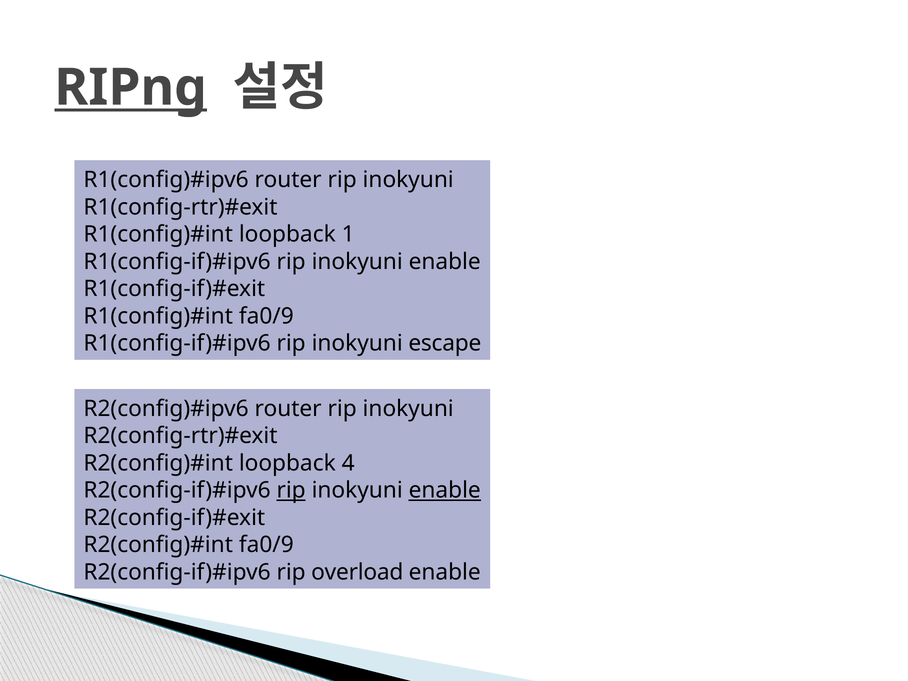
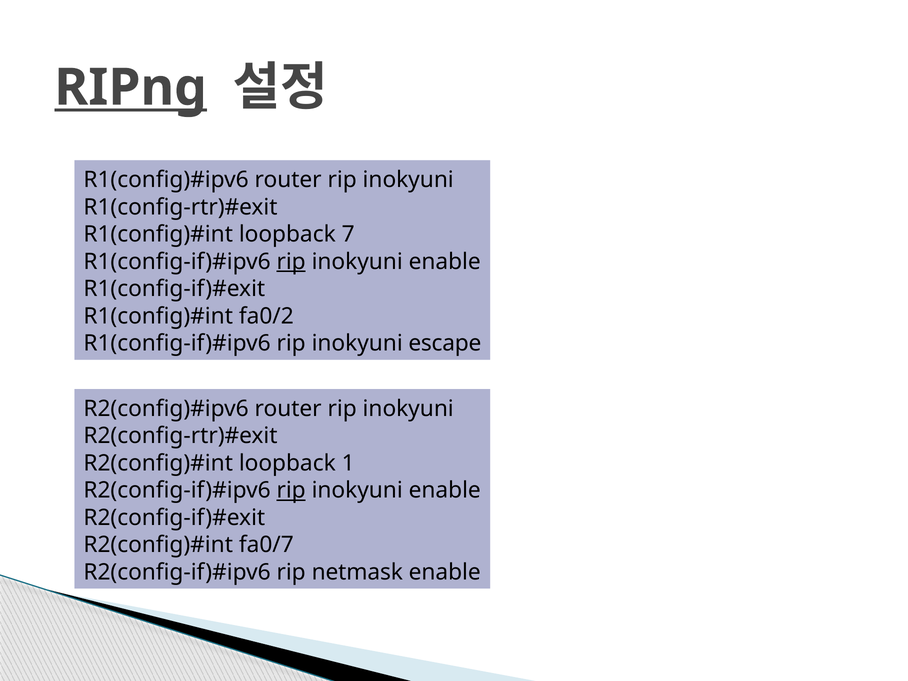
1: 1 -> 7 (348, 234)
rip underline: none -> present (291, 262)
fa0/9: fa0/9 -> fa0/2 (266, 316)
4: 4 -> 1 (348, 463)
enable underline: present -> none (445, 490)
fa0/9: fa0/9 -> fa0/7 (266, 545)
overload: overload -> netmask (357, 572)
